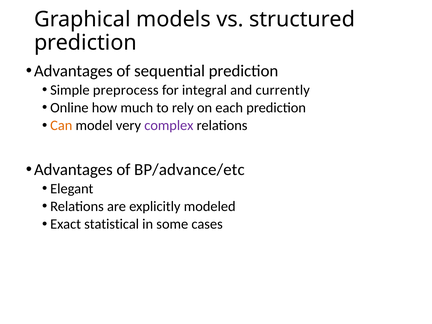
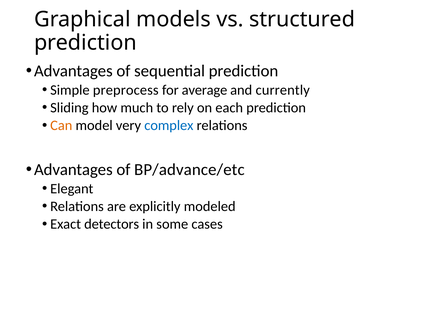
integral: integral -> average (205, 90)
Online: Online -> Sliding (69, 108)
complex colour: purple -> blue (169, 126)
statistical: statistical -> detectors (112, 224)
